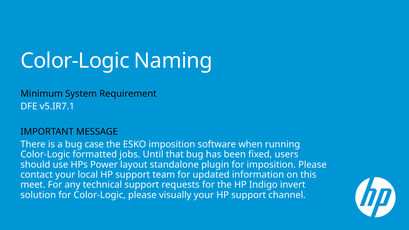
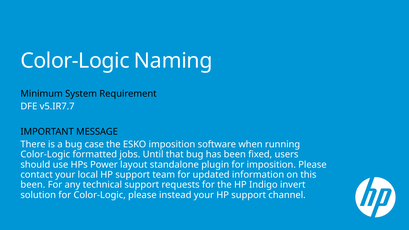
v5.IR7.1: v5.IR7.1 -> v5.IR7.7 (57, 106)
meet: meet -> been (33, 185)
visually: visually -> instead (175, 195)
